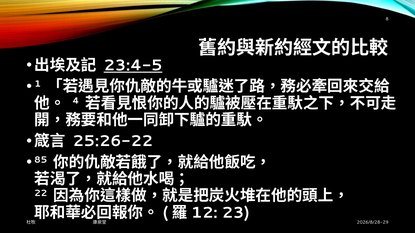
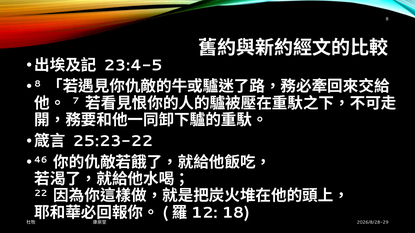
23:4-5 underline: present -> none (133, 66)
1: 1 -> 8 (38, 84)
4: 4 -> 7 (76, 101)
25:26-22: 25:26-22 -> 25:23-22 (113, 141)
85: 85 -> 46 (41, 160)
23: 23 -> 18 (236, 213)
